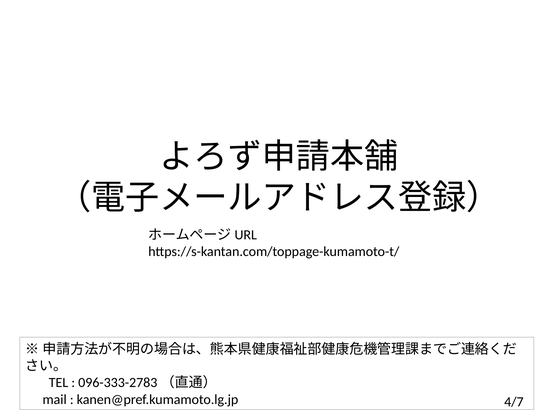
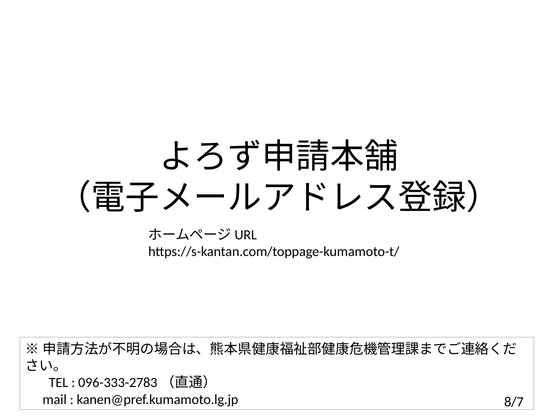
4/7: 4/7 -> 8/7 (514, 401)
